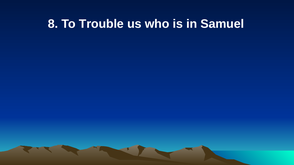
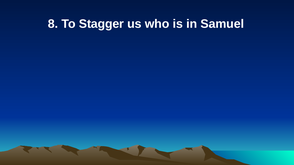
Trouble: Trouble -> Stagger (101, 24)
